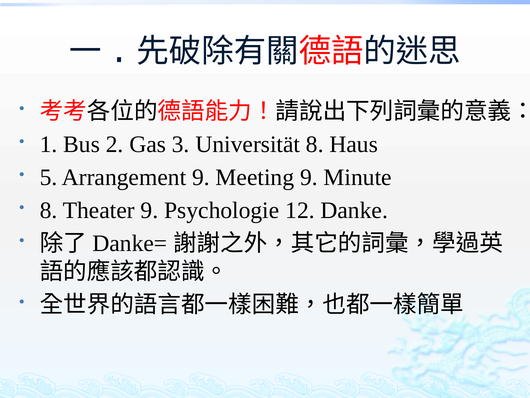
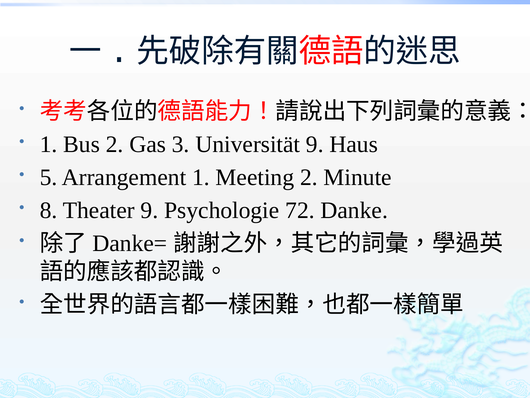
Universität 8: 8 -> 9 (315, 144)
Arrangement 9: 9 -> 1 (201, 177)
Meeting 9: 9 -> 2 (309, 177)
12: 12 -> 72 (300, 210)
